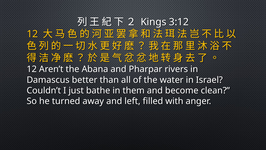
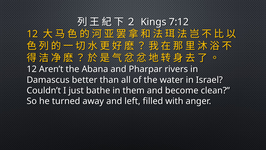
3:12: 3:12 -> 7:12 (179, 22)
